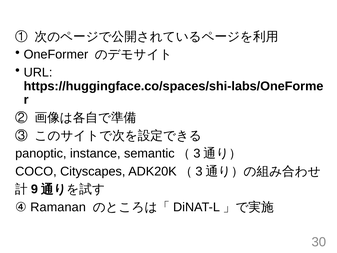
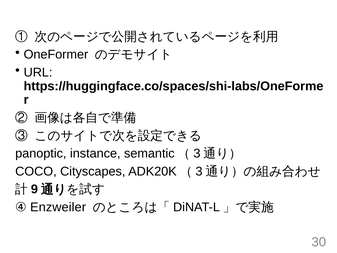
Ramanan: Ramanan -> Enzweiler (58, 207)
